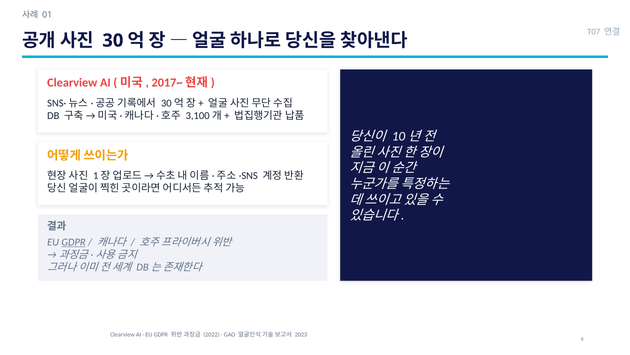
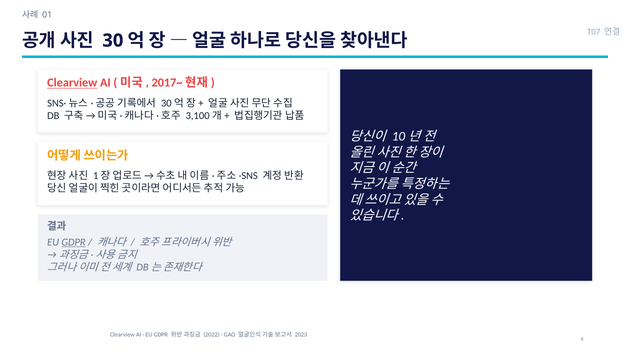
Clearview underline: none -> present (72, 83)
